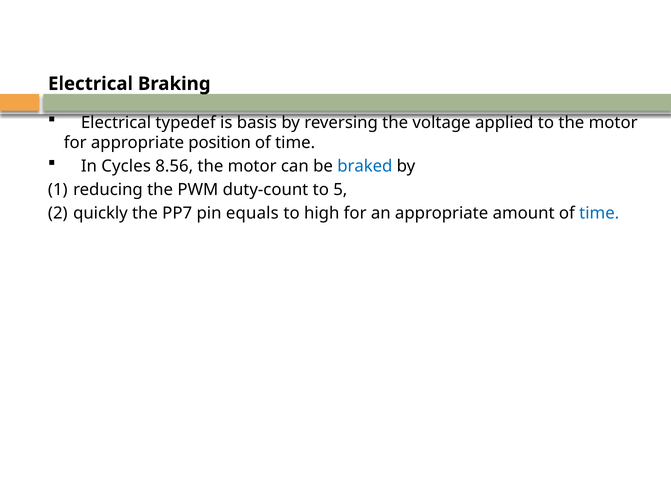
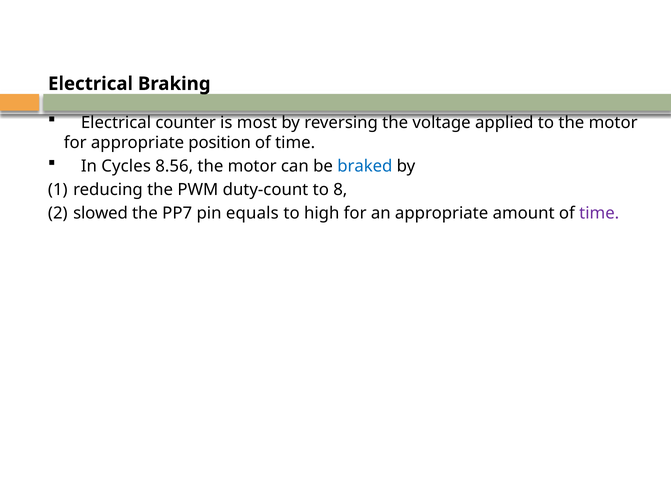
typedef: typedef -> counter (186, 123)
basis: basis -> most (257, 123)
5: 5 -> 8 (340, 190)
quickly: quickly -> slowed (101, 213)
time colour: blue -> purple (599, 213)
